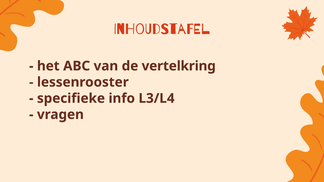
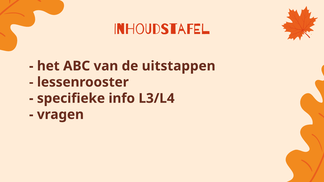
vertelkring: vertelkring -> uitstappen (179, 66)
